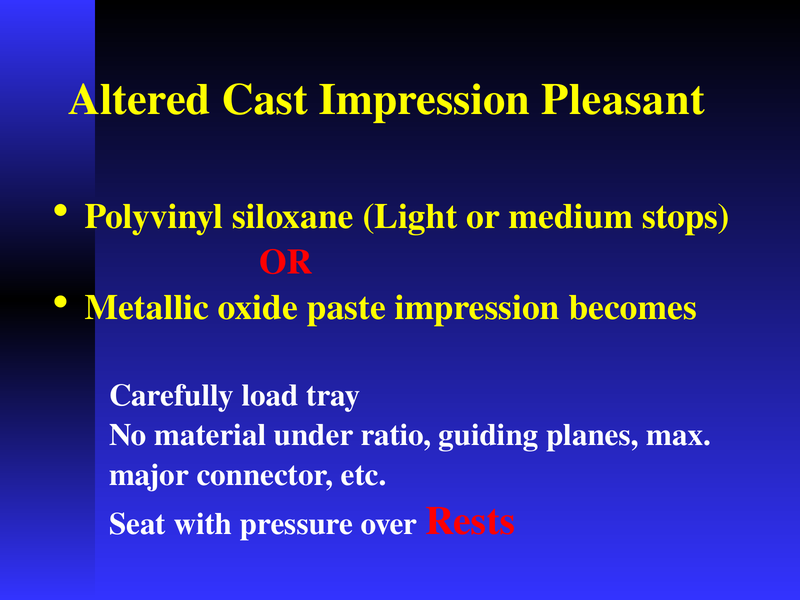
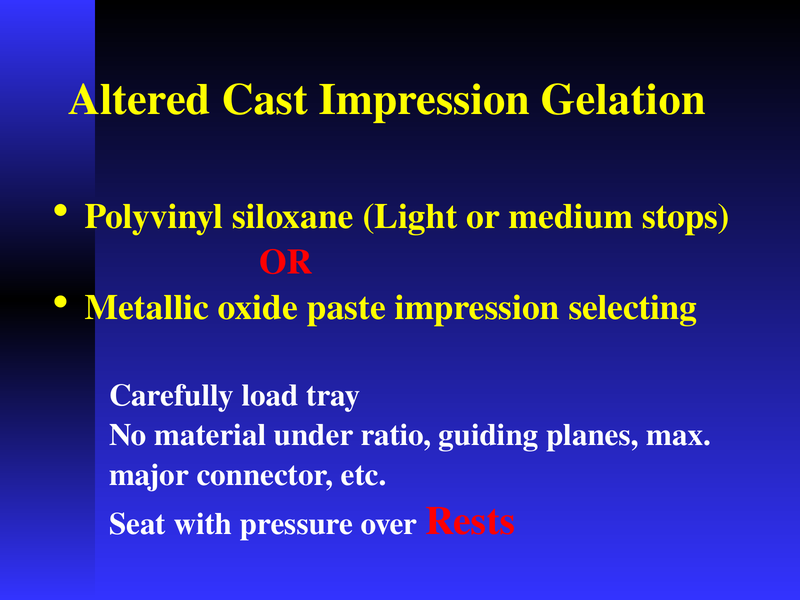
Pleasant: Pleasant -> Gelation (623, 100)
becomes: becomes -> selecting (633, 307)
